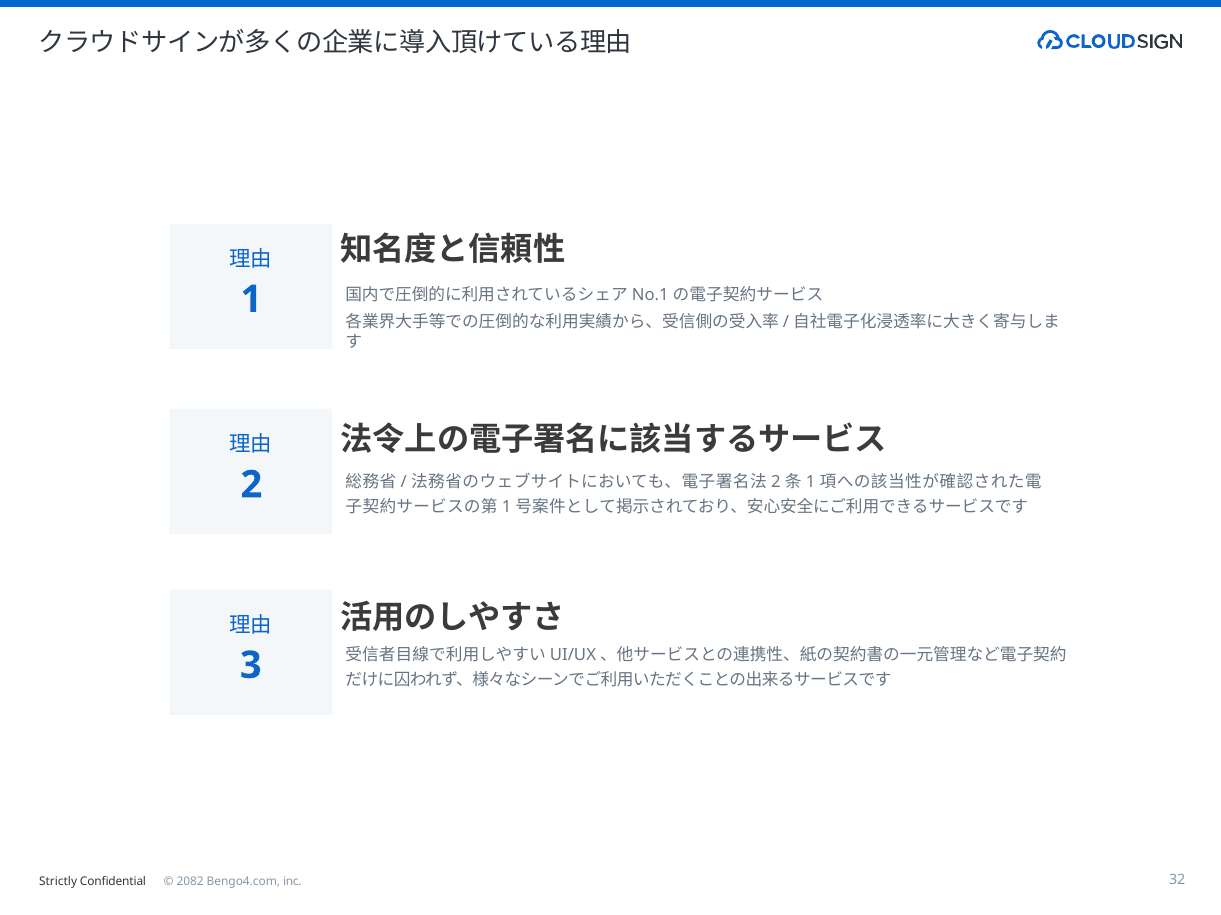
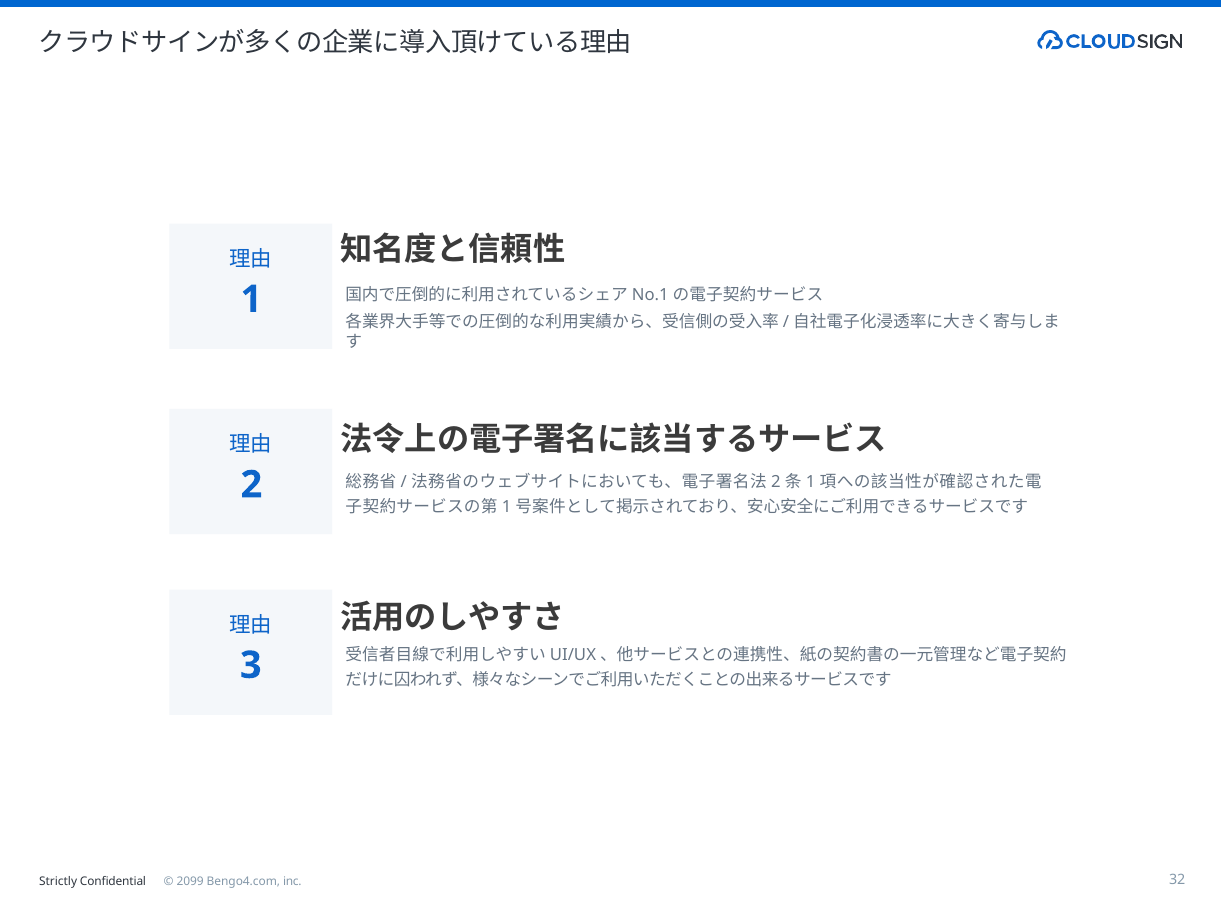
2082: 2082 -> 2099 (190, 882)
